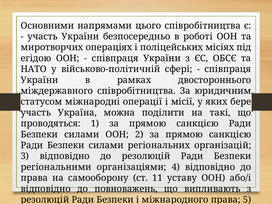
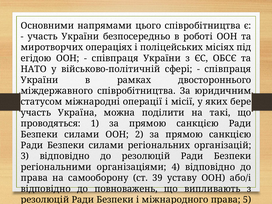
11: 11 -> 39 (157, 178)
